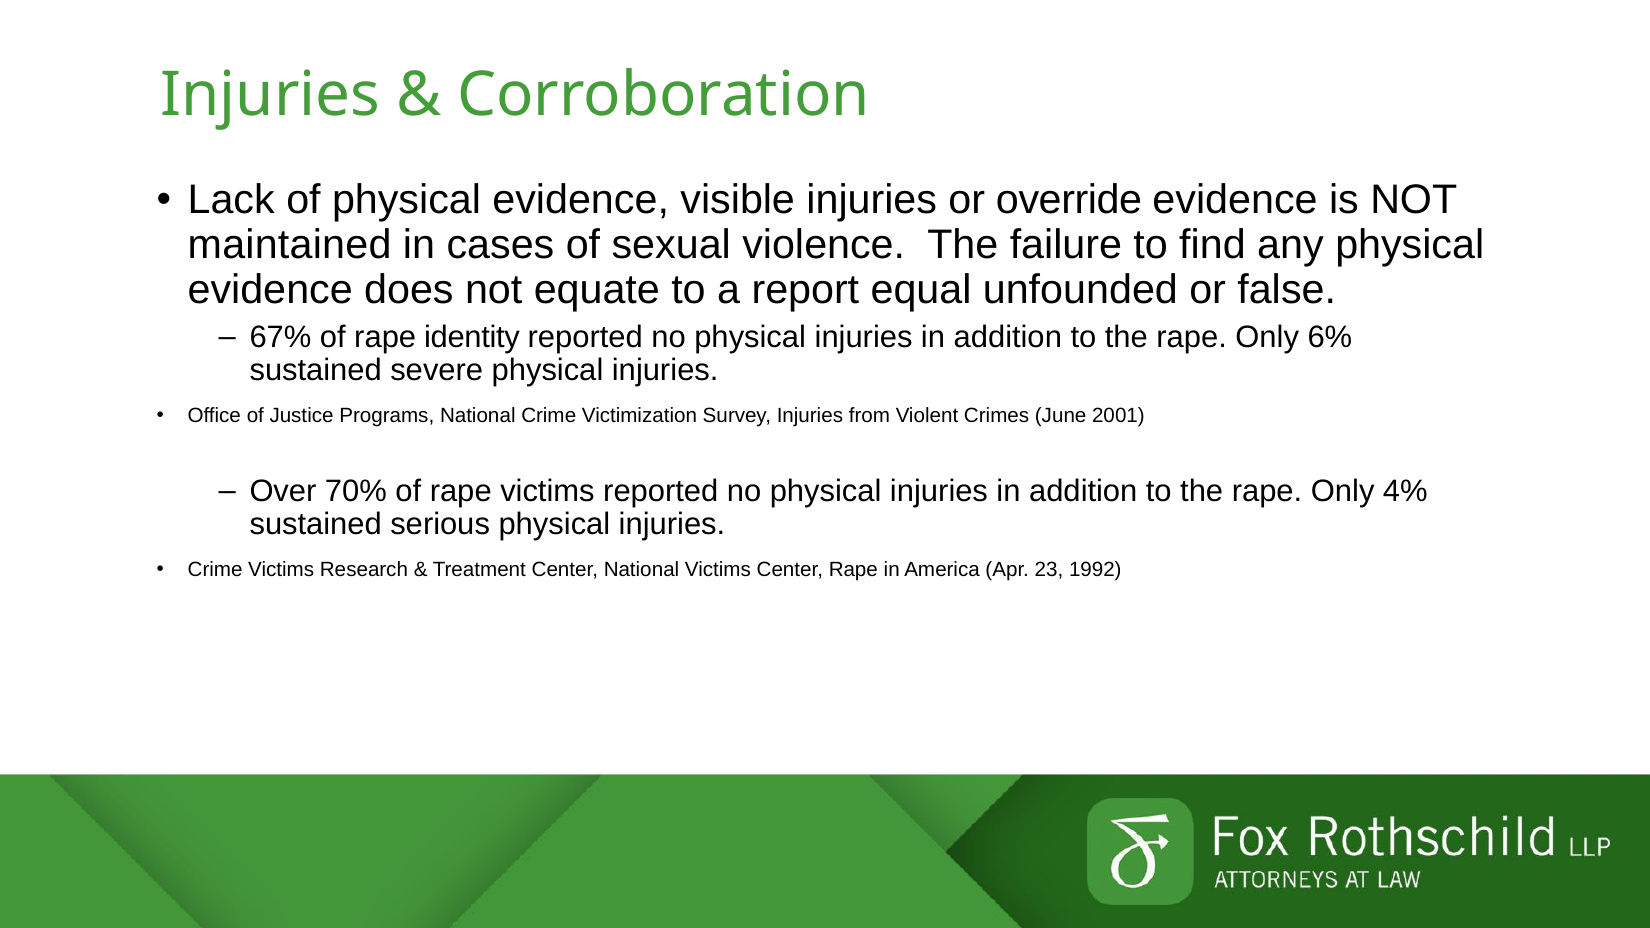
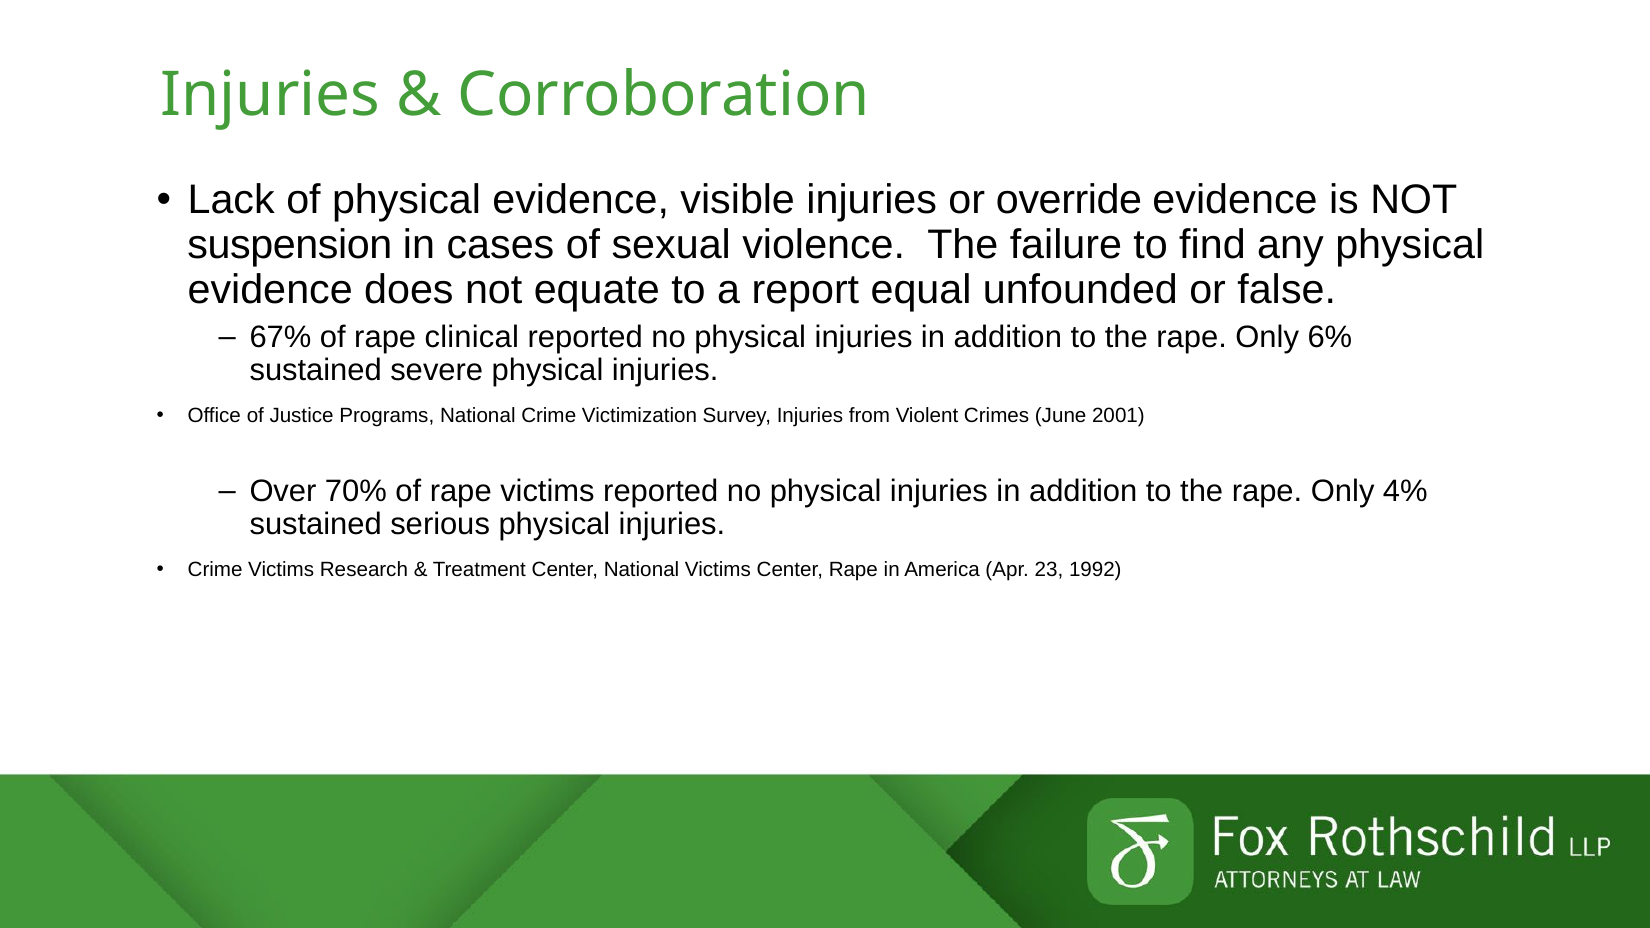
maintained: maintained -> suspension (290, 245)
identity: identity -> clinical (472, 337)
